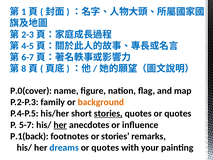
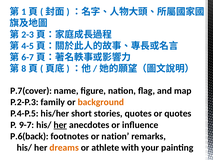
P.0(cover: P.0(cover -> P.7(cover (31, 91)
stories underline: present -> none (108, 113)
5-7: 5-7 -> 9-7 (27, 125)
P.1(back: P.1(back -> P.6(back (29, 136)
or stories: stories -> nation (115, 136)
dreams colour: blue -> orange (64, 147)
quotes: quotes -> athlete (105, 147)
